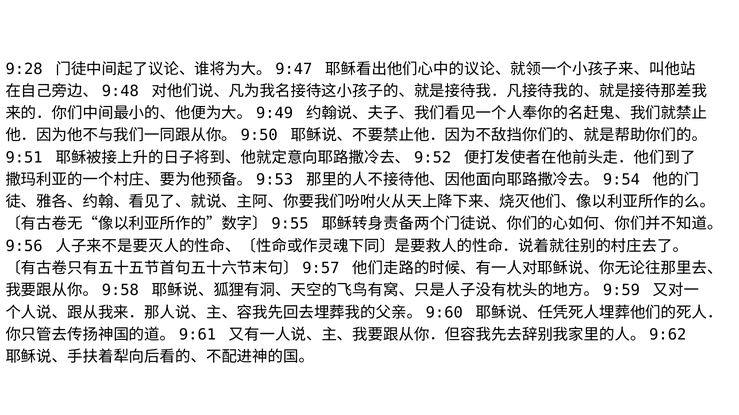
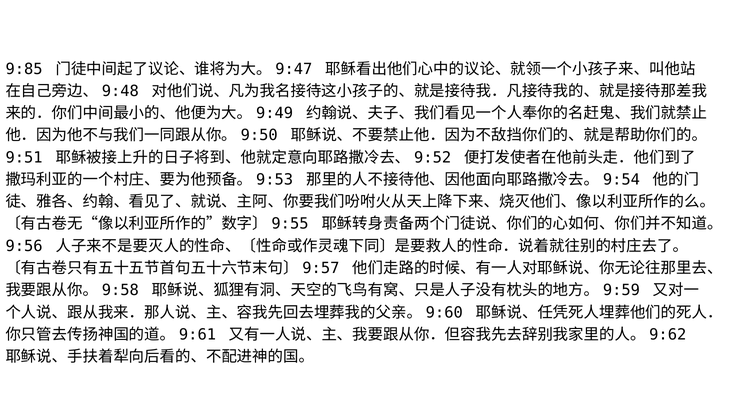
9:28: 9:28 -> 9:85 (24, 69)
